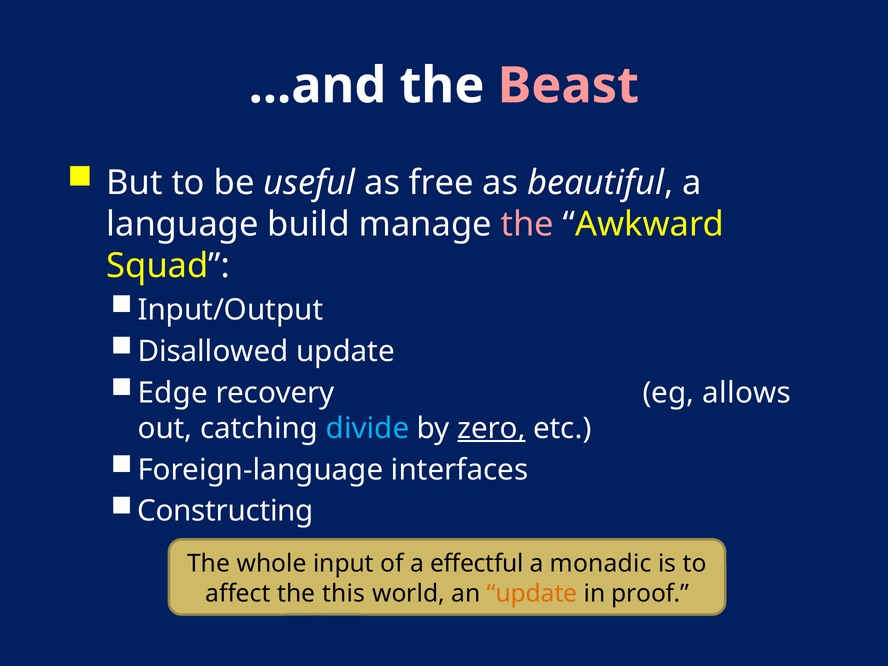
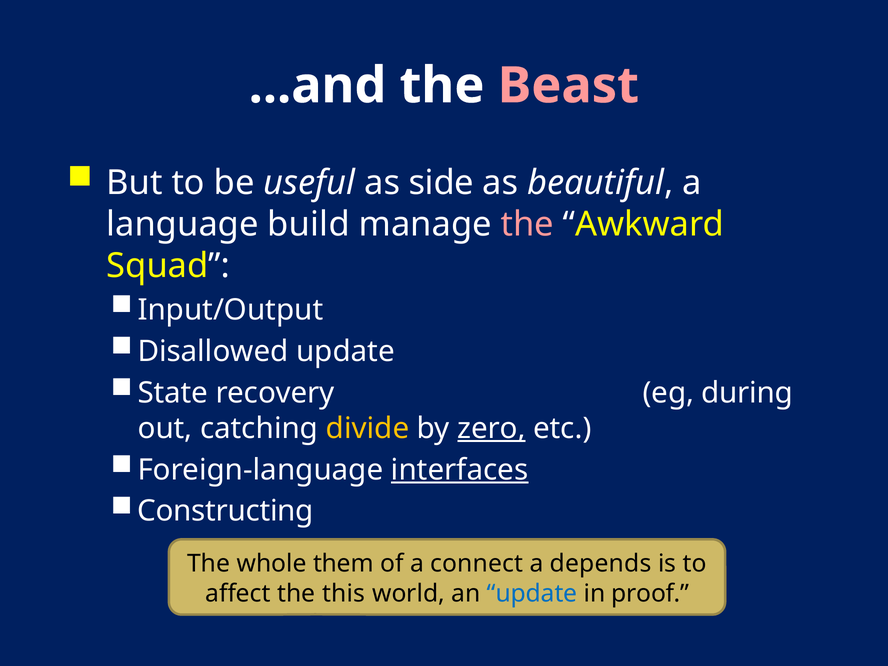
free: free -> side (441, 183)
Edge: Edge -> State (173, 393)
allows: allows -> during (747, 393)
divide colour: light blue -> yellow (368, 428)
interfaces underline: none -> present (460, 470)
input: input -> them (343, 564)
effectful: effectful -> connect (477, 564)
monadic: monadic -> depends (601, 564)
update colour: orange -> blue (532, 593)
